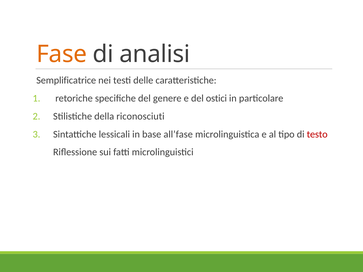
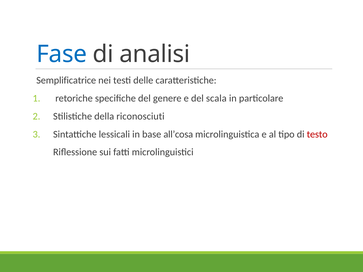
Fase colour: orange -> blue (62, 54)
ostici: ostici -> scala (216, 98)
all’fase: all’fase -> all’cosa (178, 134)
